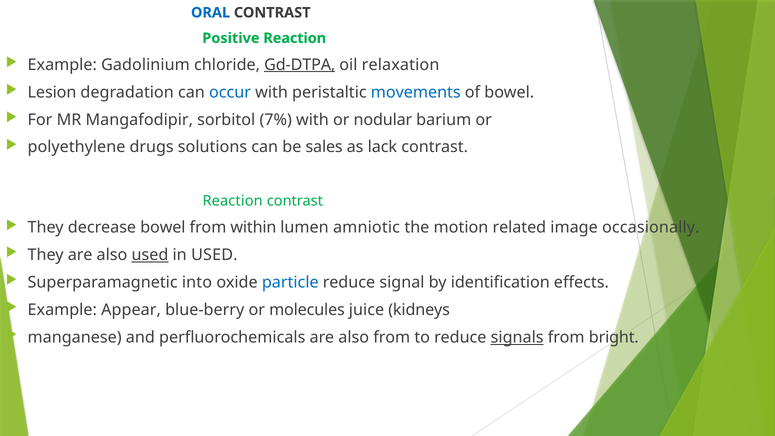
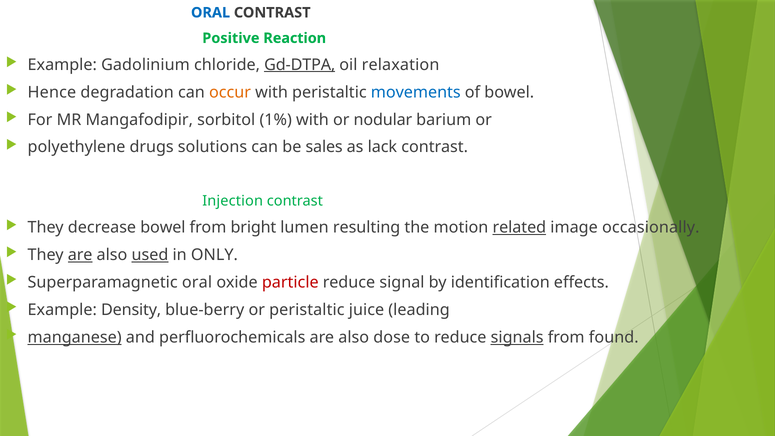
Lesion: Lesion -> Hence (52, 92)
occur colour: blue -> orange (230, 92)
7%: 7% -> 1% (276, 120)
Reaction: Reaction -> Injection (233, 201)
within: within -> bright (253, 228)
amniotic: amniotic -> resulting (367, 228)
related underline: none -> present (519, 228)
are underline: none -> present (80, 255)
in USED: USED -> ONLY (214, 255)
Superparamagnetic into: into -> oral (197, 282)
particle colour: blue -> red (290, 282)
Appear: Appear -> Density (131, 310)
or molecules: molecules -> peristaltic (307, 310)
kidneys: kidneys -> leading (419, 310)
manganese underline: none -> present (75, 337)
also from: from -> dose (392, 337)
bright: bright -> found (614, 337)
